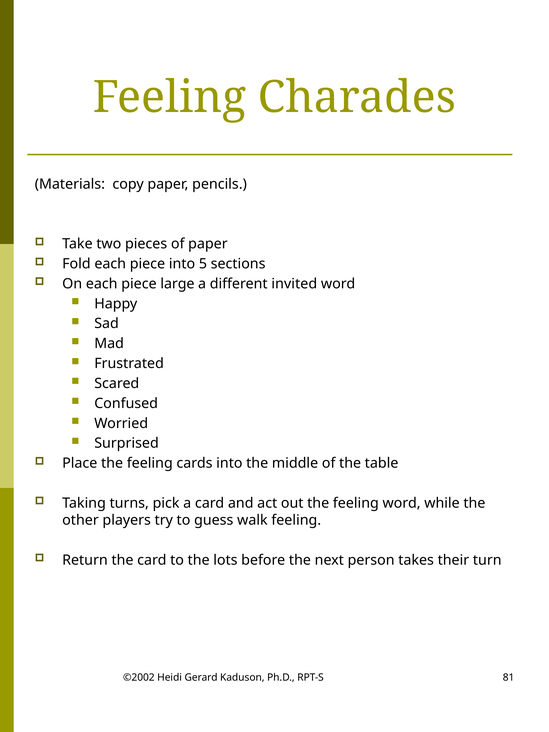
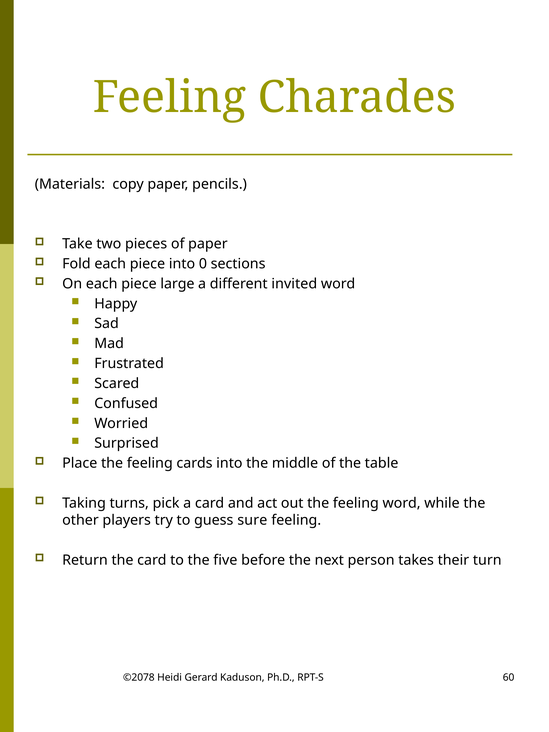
5: 5 -> 0 (203, 264)
walk: walk -> sure (252, 520)
lots: lots -> five (225, 560)
©2002: ©2002 -> ©2078 (139, 677)
81: 81 -> 60 (509, 677)
